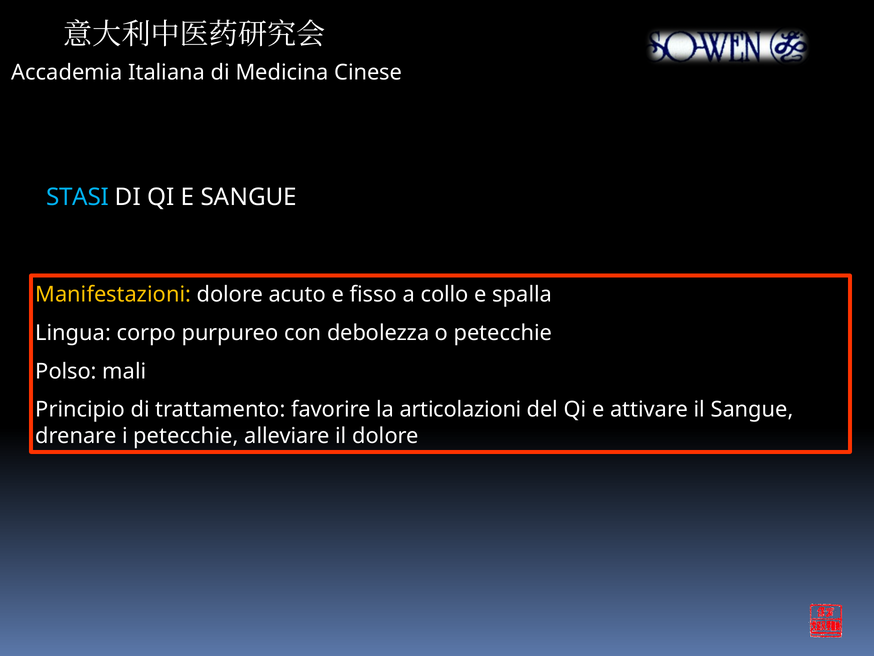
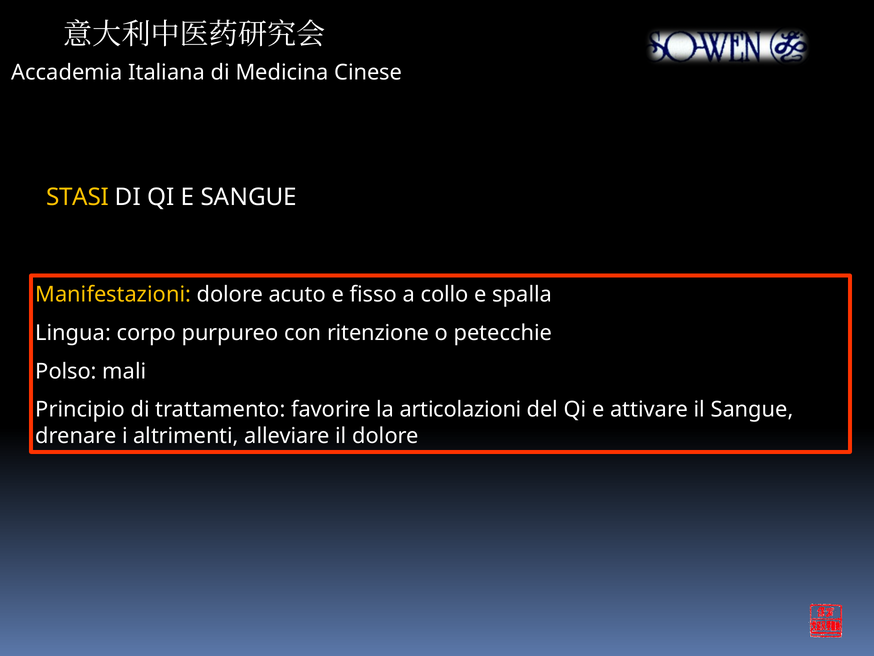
STASI colour: light blue -> yellow (78, 197)
debolezza: debolezza -> ritenzione (378, 333)
i petecchie: petecchie -> altrimenti (186, 436)
